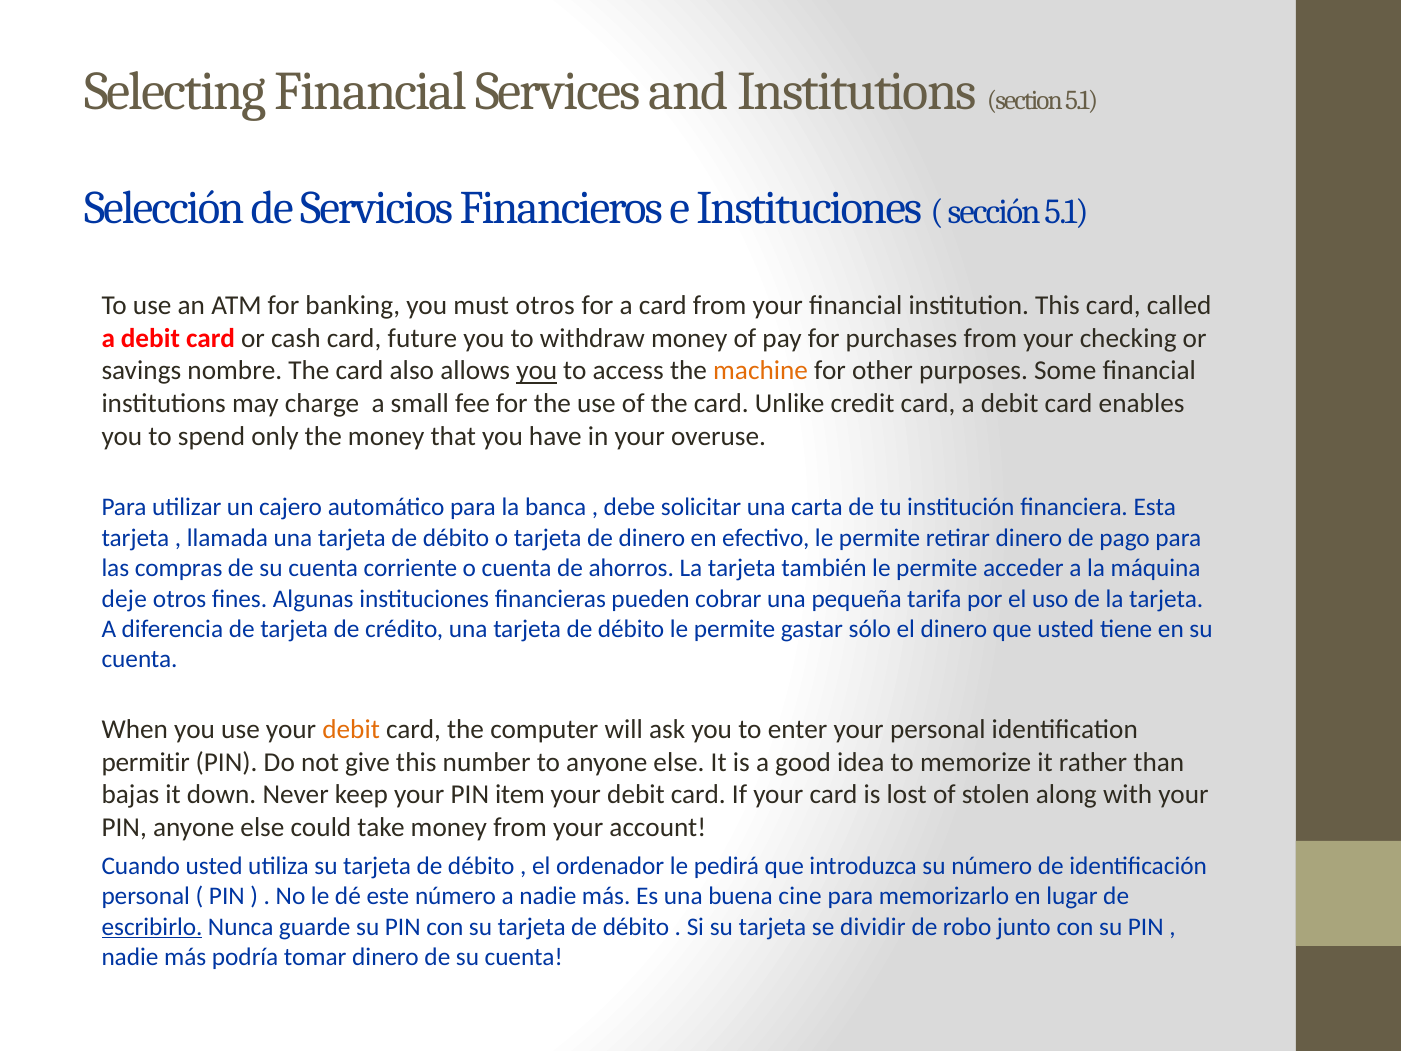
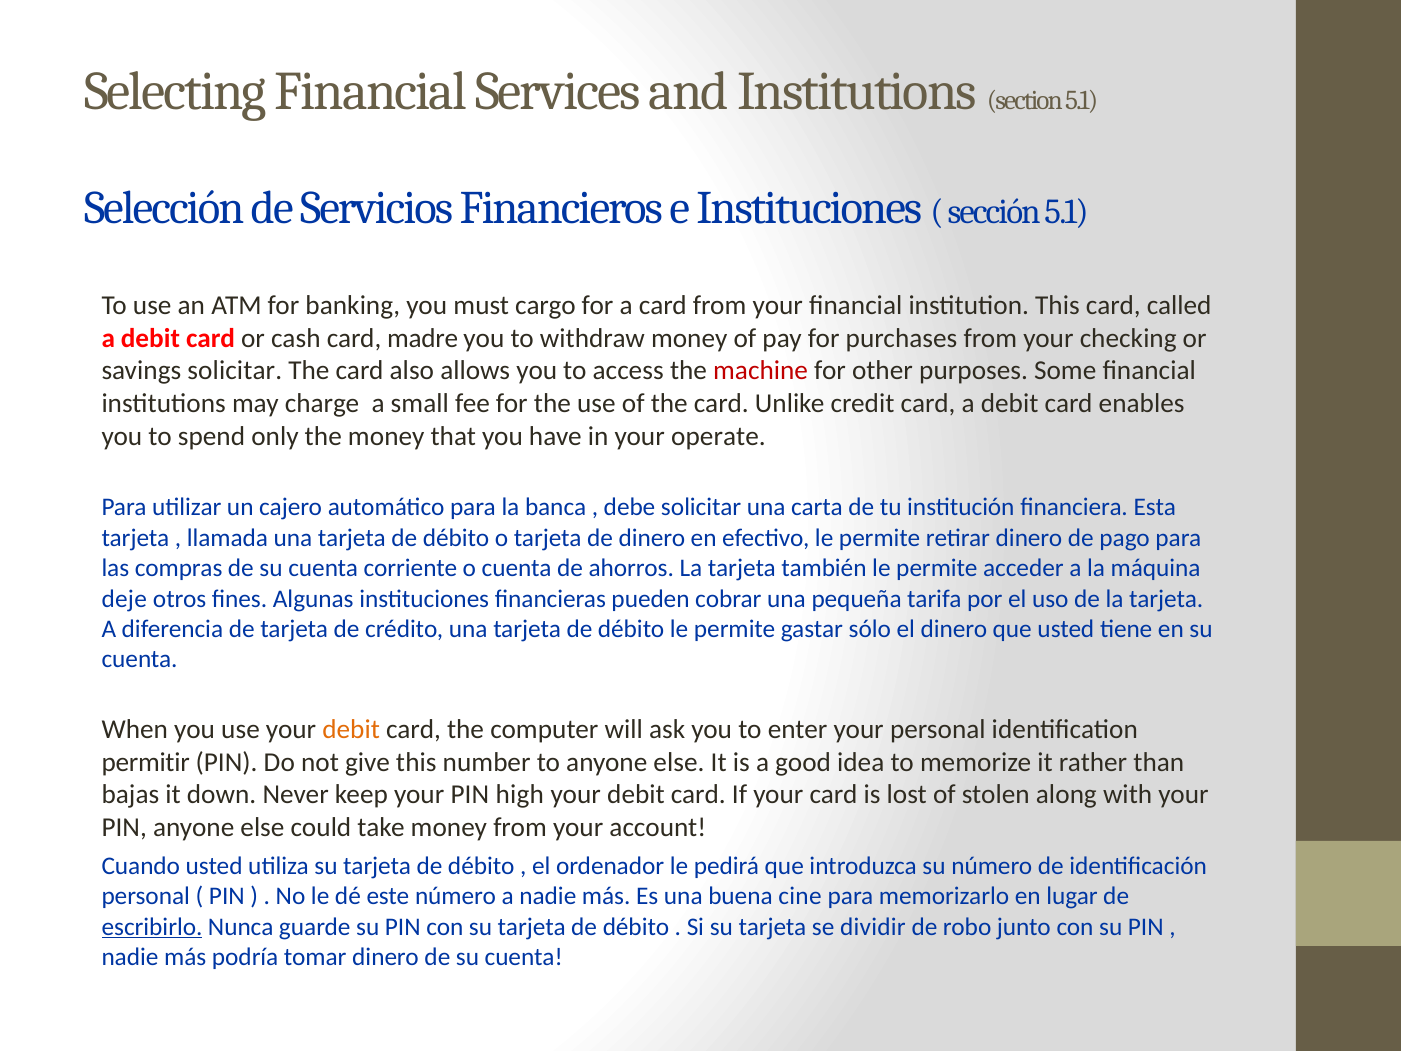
must otros: otros -> cargo (545, 305)
future: future -> madre (423, 338)
savings nombre: nombre -> solicitar (235, 371)
you underline: present -> none (537, 371)
machine colour: orange -> red (761, 371)
overuse: overuse -> operate (718, 436)
item: item -> high (520, 795)
